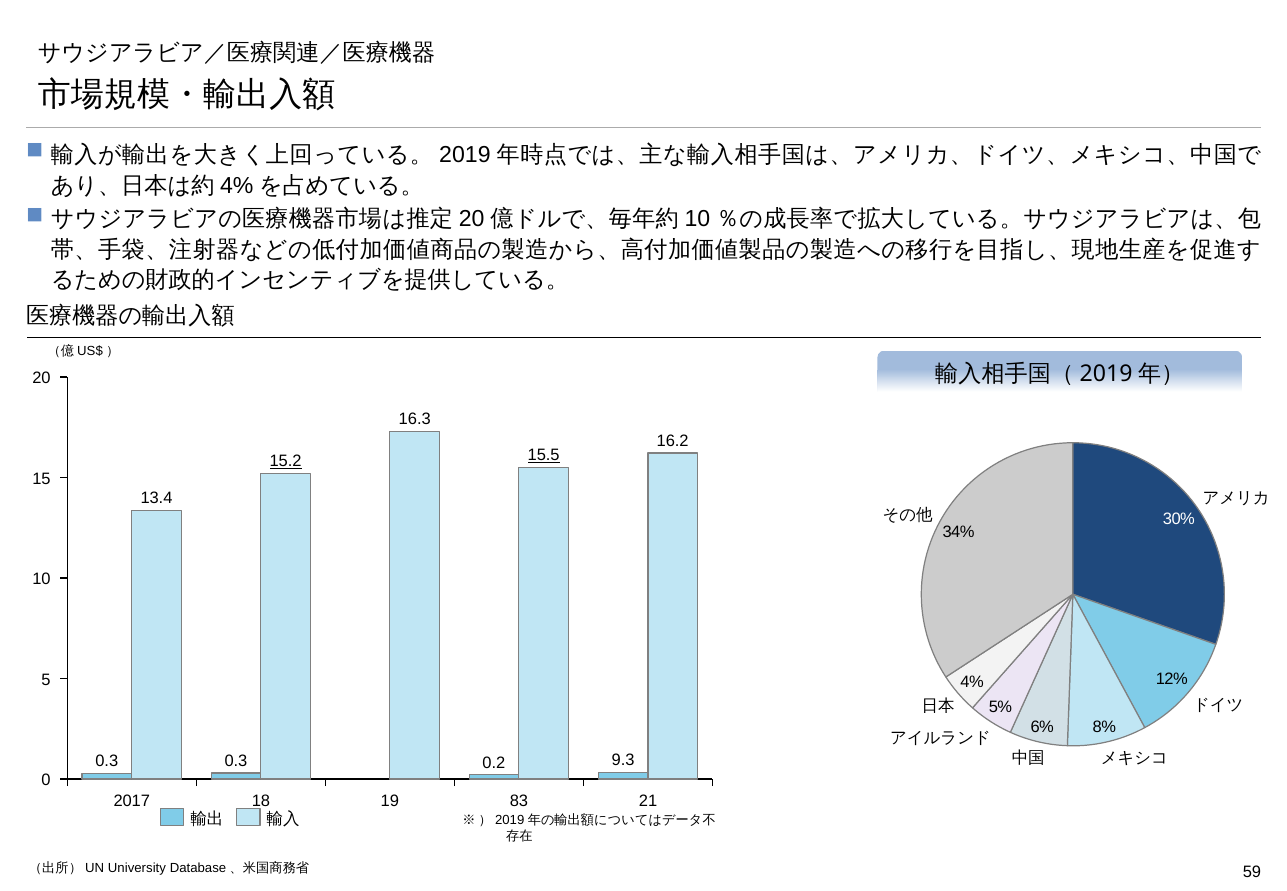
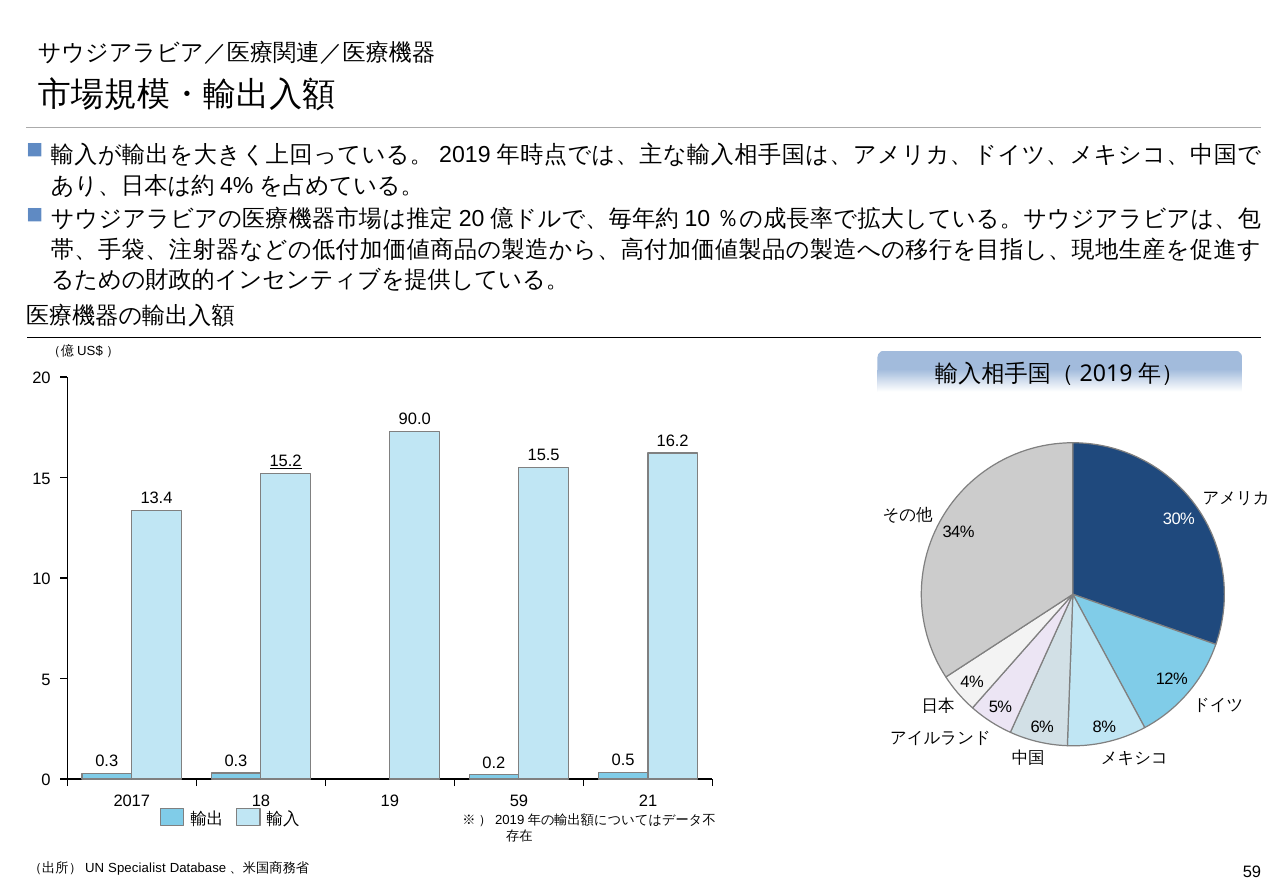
16.3: 16.3 -> 90.0 (415, 419)
15.5 underline: present -> none (544, 455)
9.3: 9.3 -> 0.5 (623, 761)
19 83: 83 -> 59 (519, 801)
University: University -> Specialist (137, 868)
